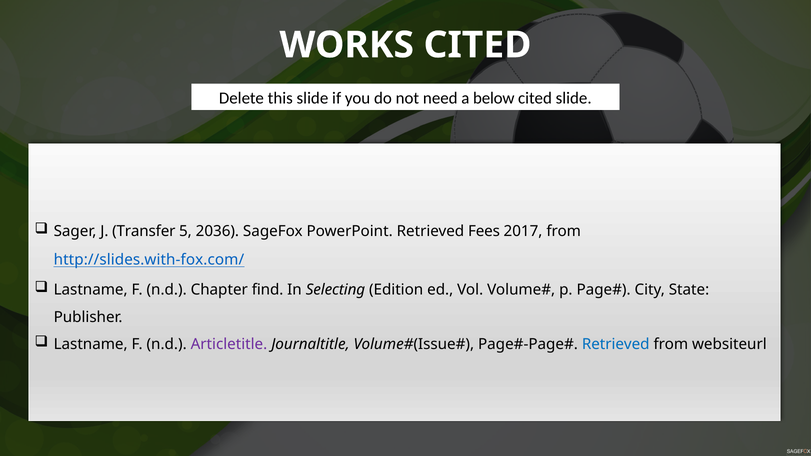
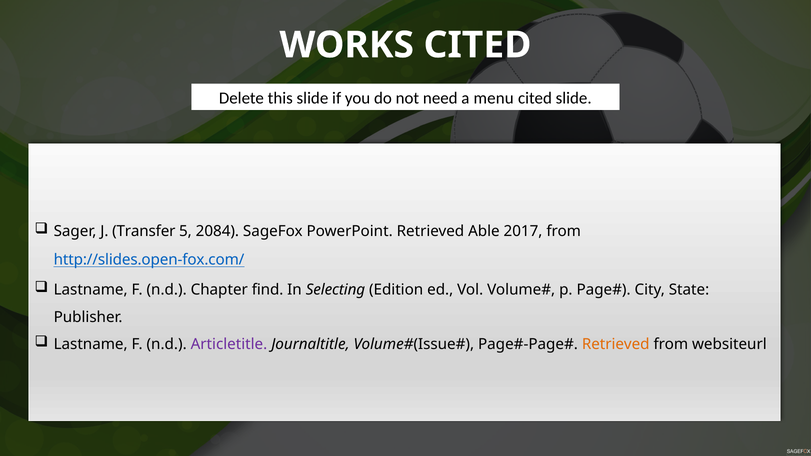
below: below -> menu (494, 98)
2036: 2036 -> 2084 (217, 231)
Fees: Fees -> Able (484, 231)
http://slides.with-fox.com/: http://slides.with-fox.com/ -> http://slides.open-fox.com/ (149, 260)
Retrieved colour: blue -> orange (616, 345)
